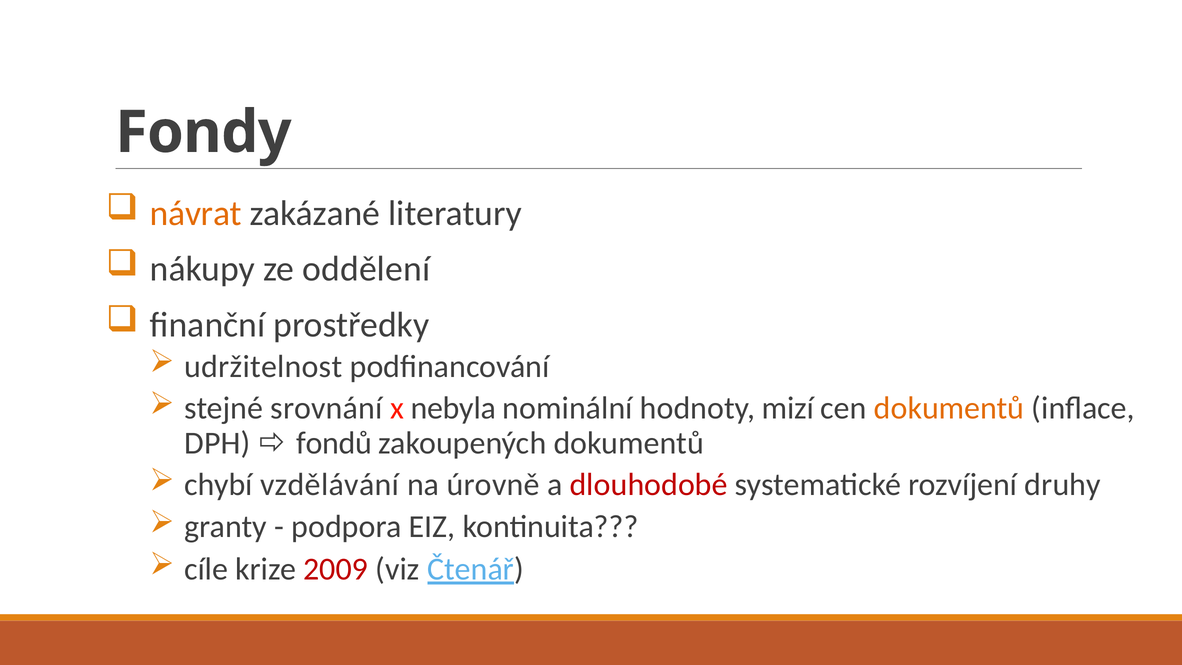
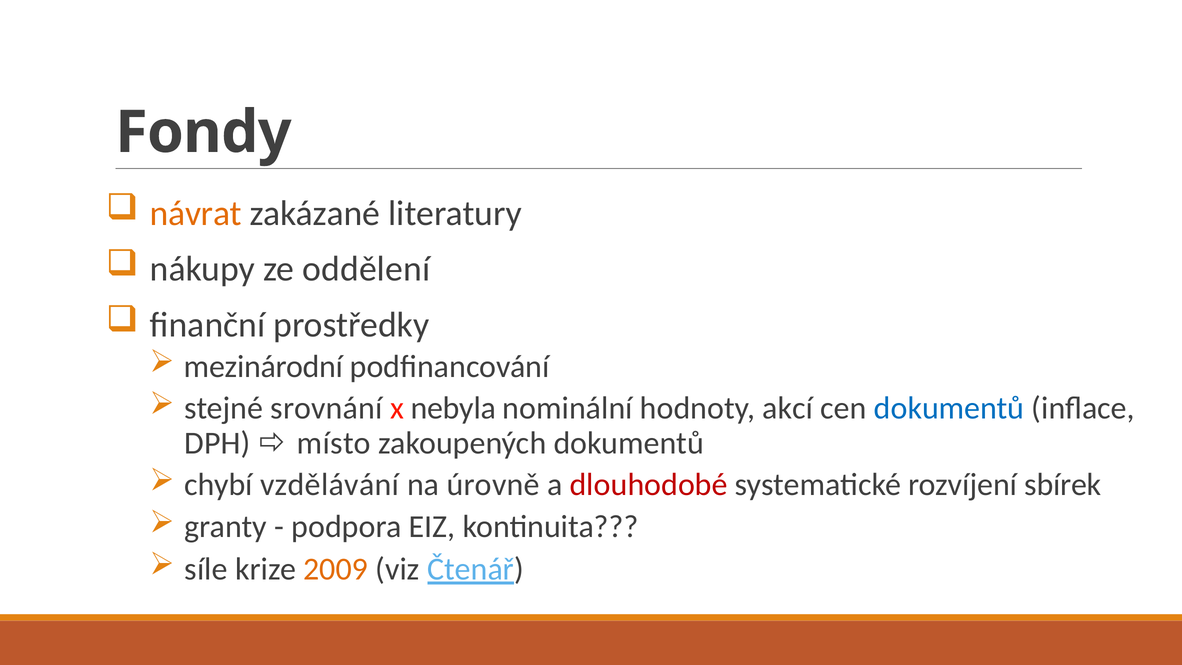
udržitelnost: udržitelnost -> mezinárodní (264, 366)
mizí: mizí -> akcí (788, 408)
dokumentů colour: orange -> blue (949, 408)
fondů: fondů -> místo (334, 443)
druhy: druhy -> sbírek (1063, 485)
cíle: cíle -> síle (206, 569)
2009 colour: red -> orange (336, 569)
